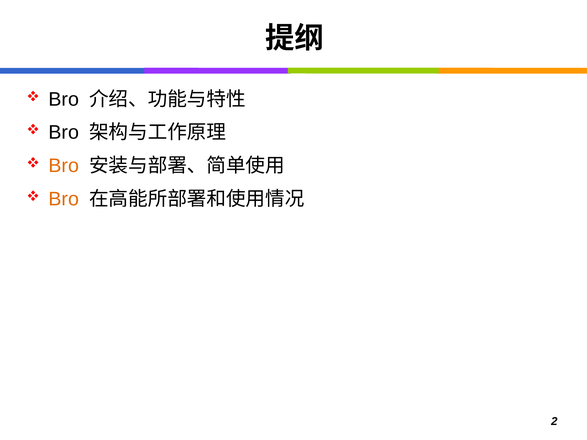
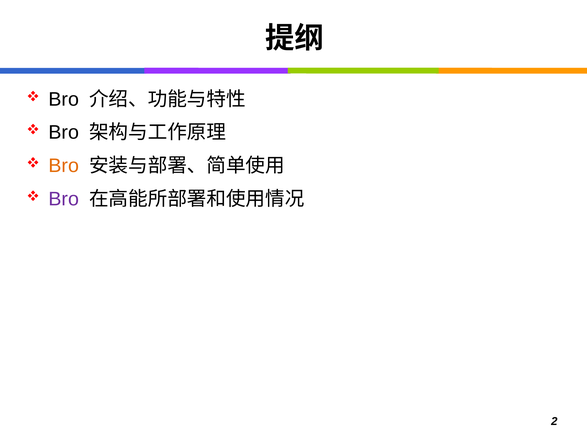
Bro colour: orange -> purple (64, 199)
